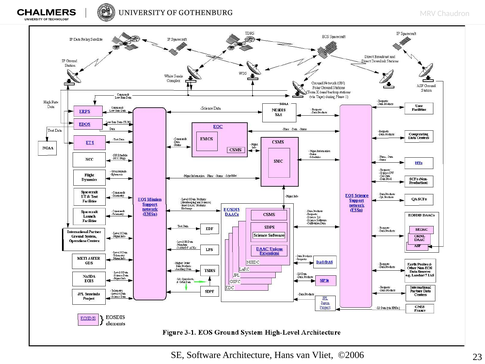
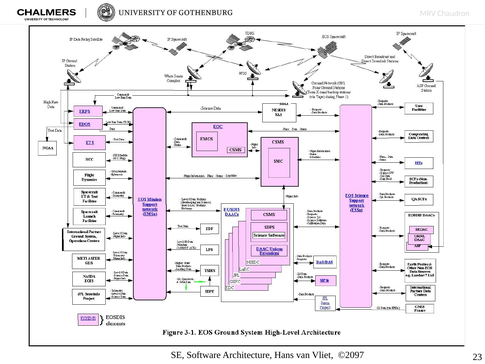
©2006: ©2006 -> ©2097 (351, 355)
